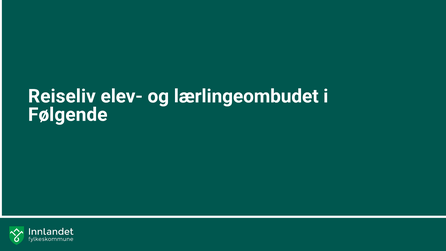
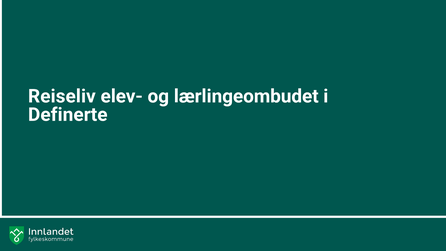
Følgende: Følgende -> Definerte (68, 115)
